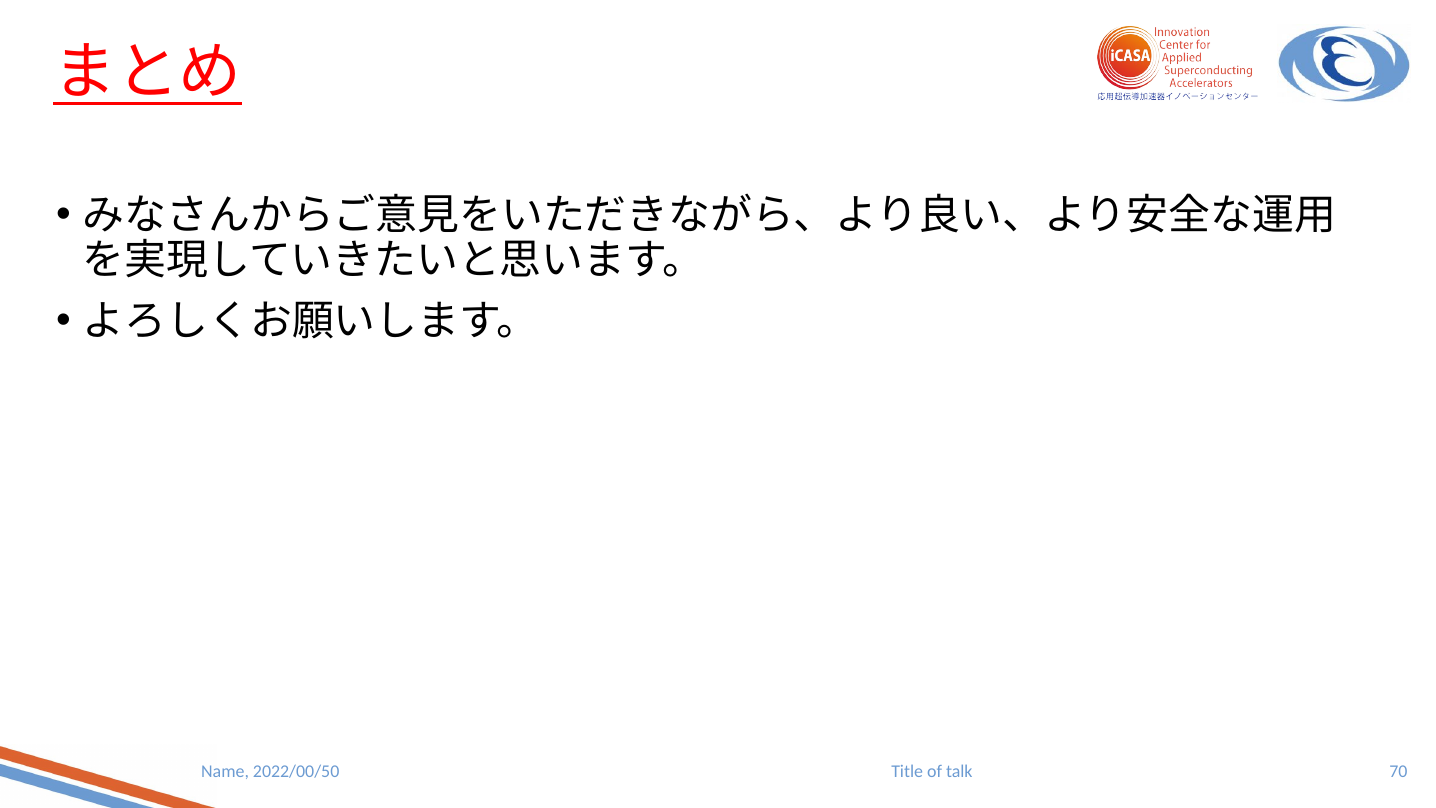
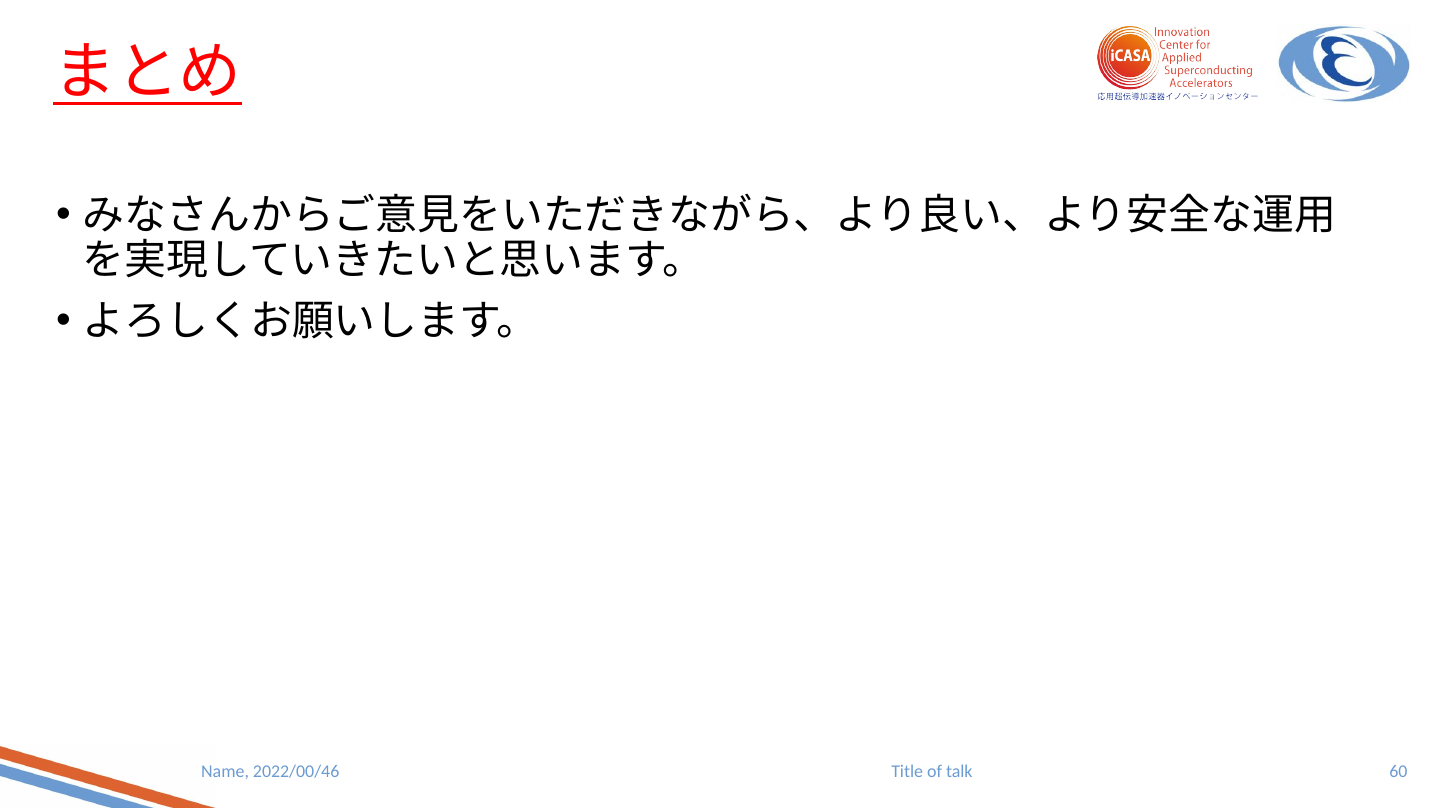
2022/00/50: 2022/00/50 -> 2022/00/46 (296, 771)
70: 70 -> 60 (1398, 771)
